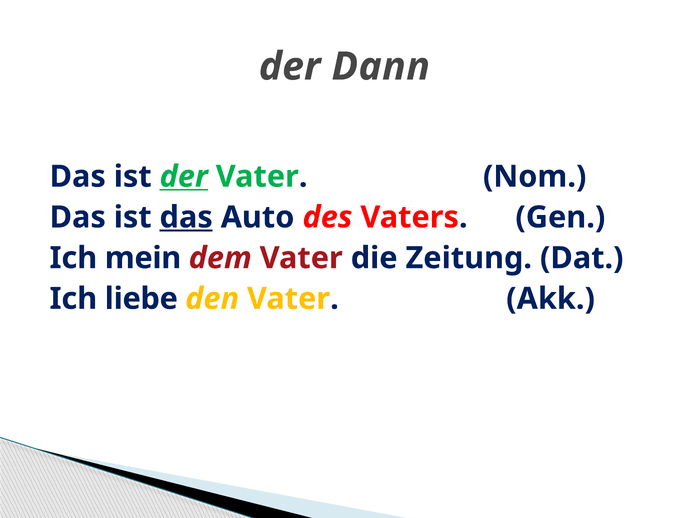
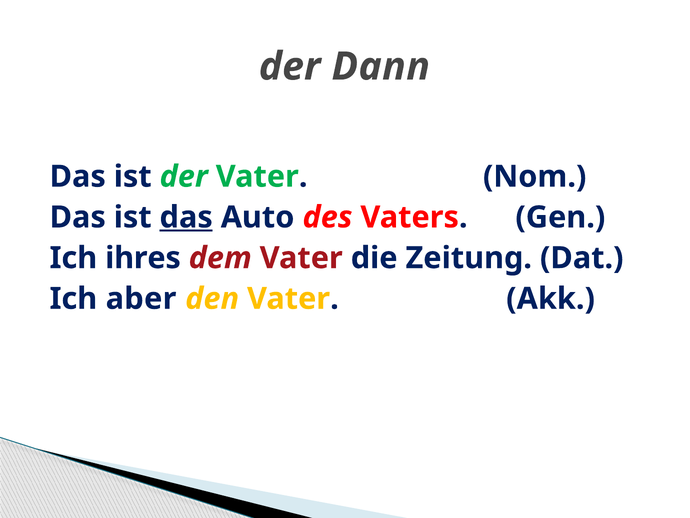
der underline: present -> none (184, 176)
mein: mein -> ihres (143, 258)
liebe: liebe -> aber (141, 298)
